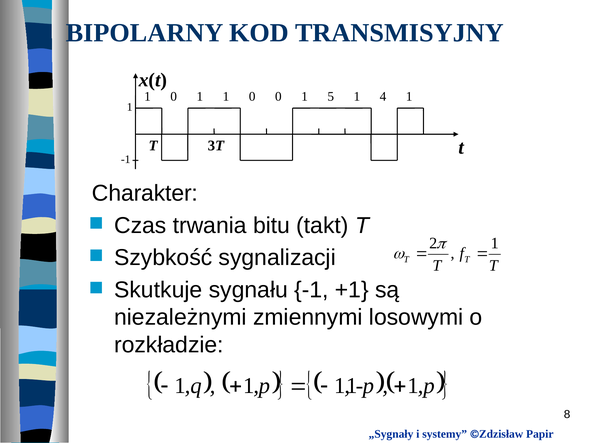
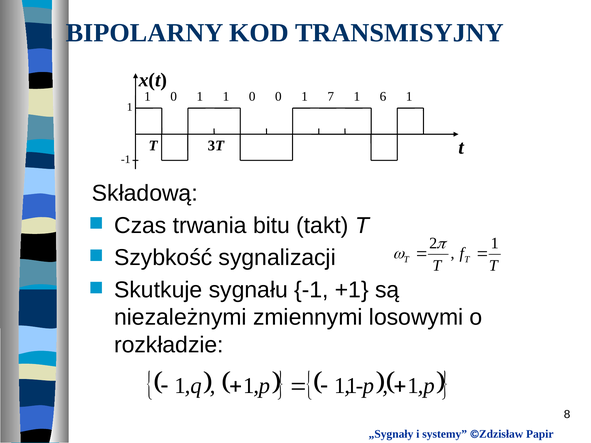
5: 5 -> 7 (331, 97)
4: 4 -> 6 (383, 97)
Charakter: Charakter -> Składową (145, 193)
